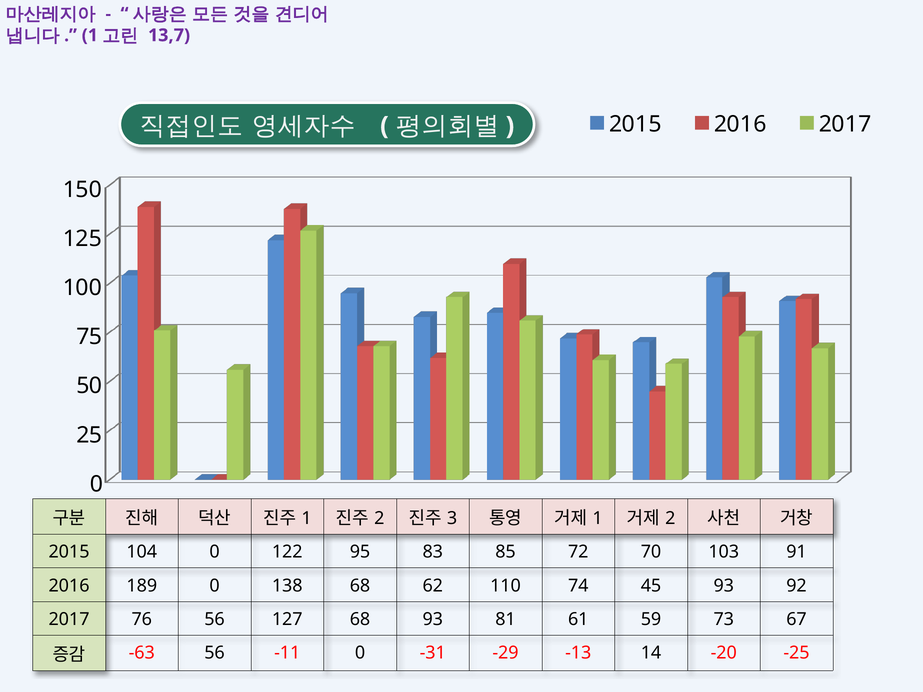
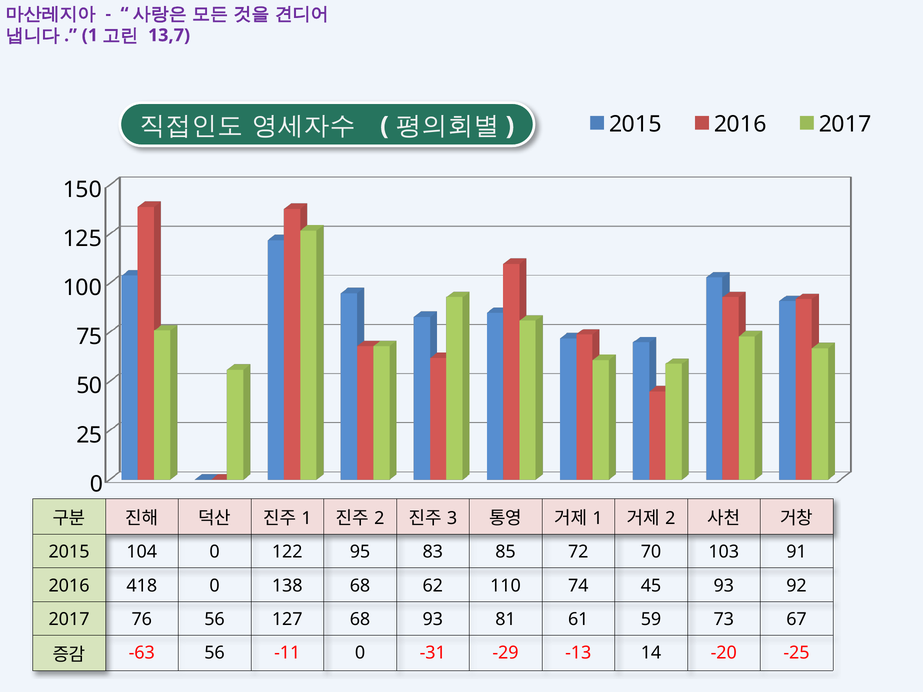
189: 189 -> 418 (142, 586)
